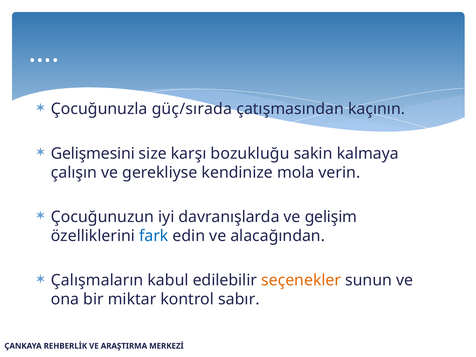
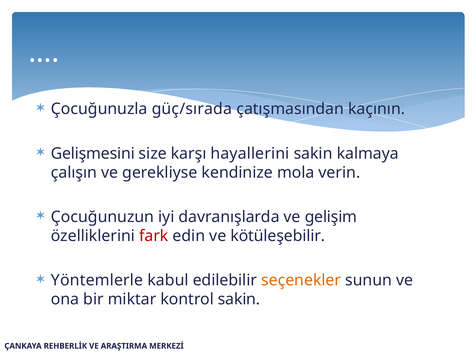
bozukluğu: bozukluğu -> hayallerini (250, 153)
fark colour: blue -> red (154, 236)
alacağından: alacağından -> kötüleşebilir (278, 236)
Çalışmaların: Çalışmaların -> Yöntemlerle (97, 280)
kontrol sabır: sabır -> sakin (239, 299)
